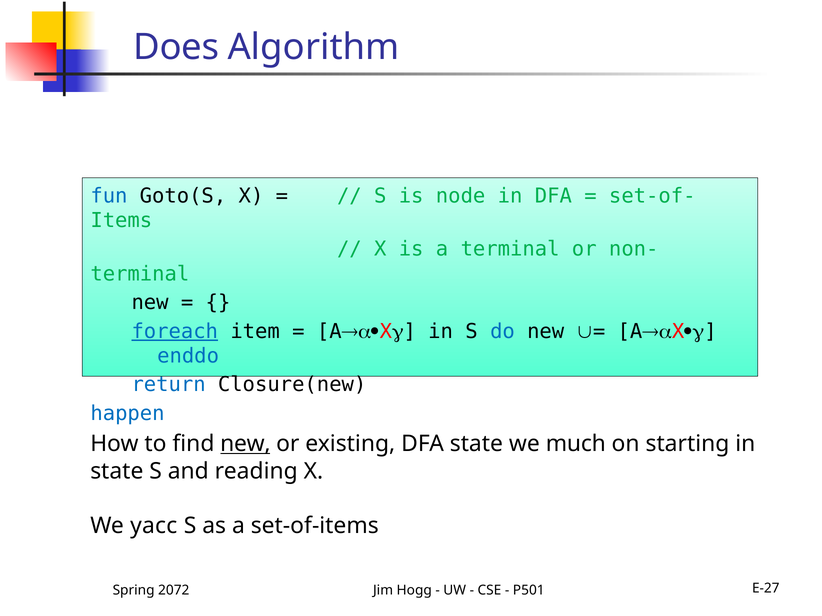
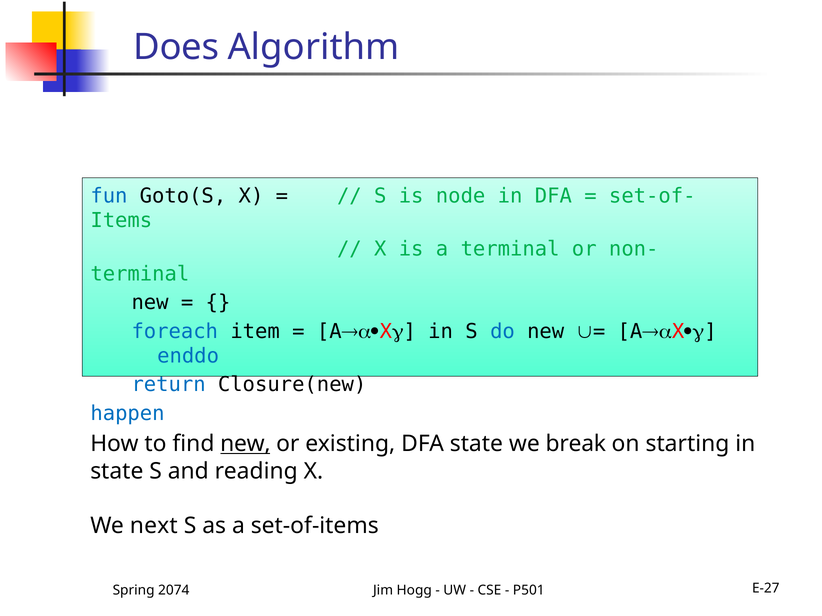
foreach underline: present -> none (175, 332)
much: much -> break (576, 444)
yacc: yacc -> next (154, 526)
2072: 2072 -> 2074 (174, 591)
